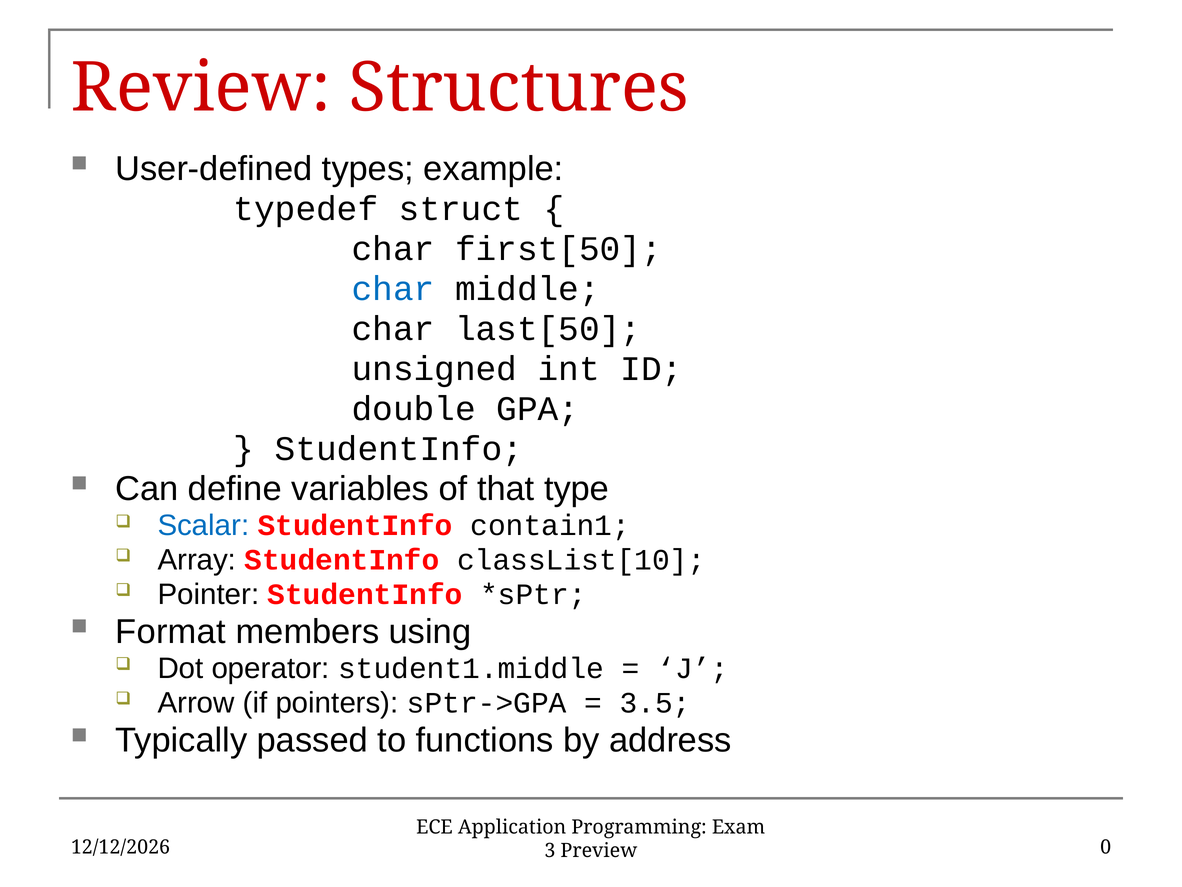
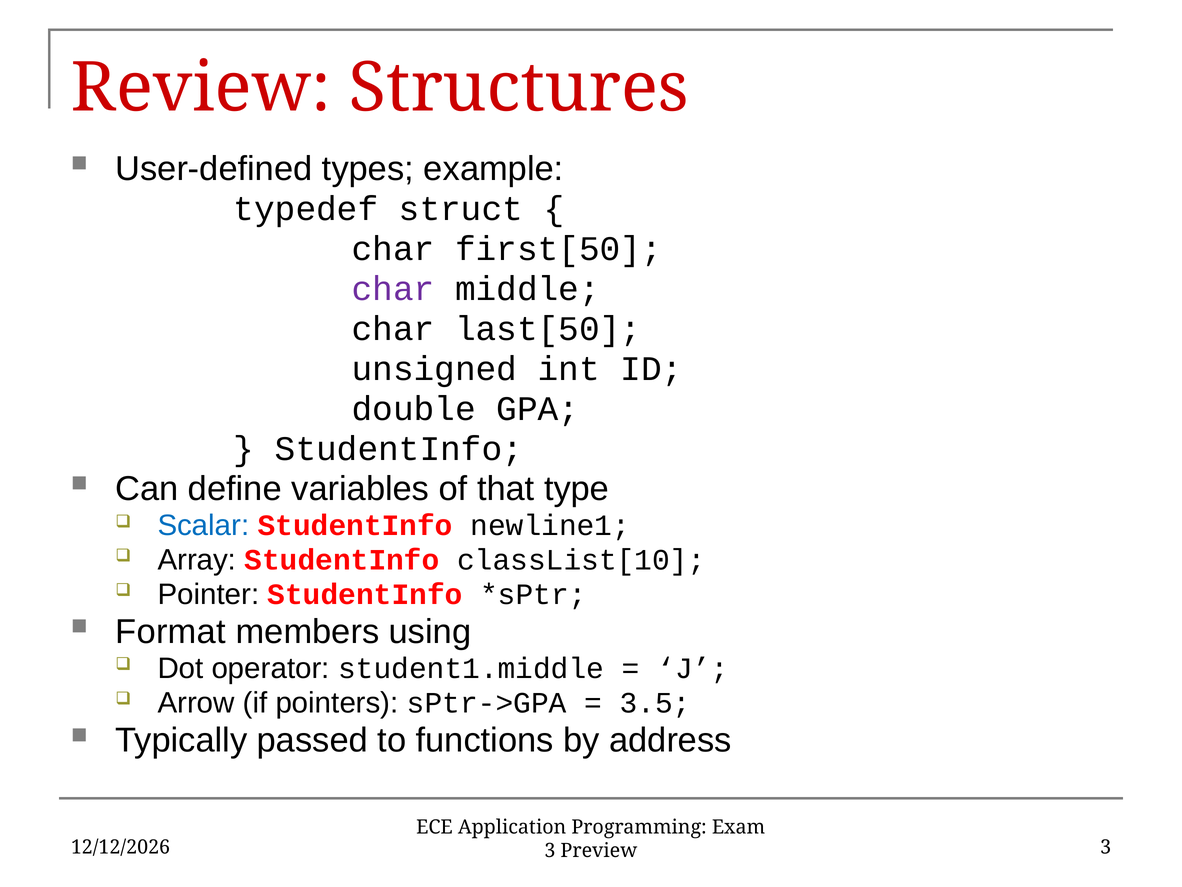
char colour: blue -> purple (393, 289)
contain1: contain1 -> newline1 (550, 525)
Preview 0: 0 -> 3 (1106, 847)
